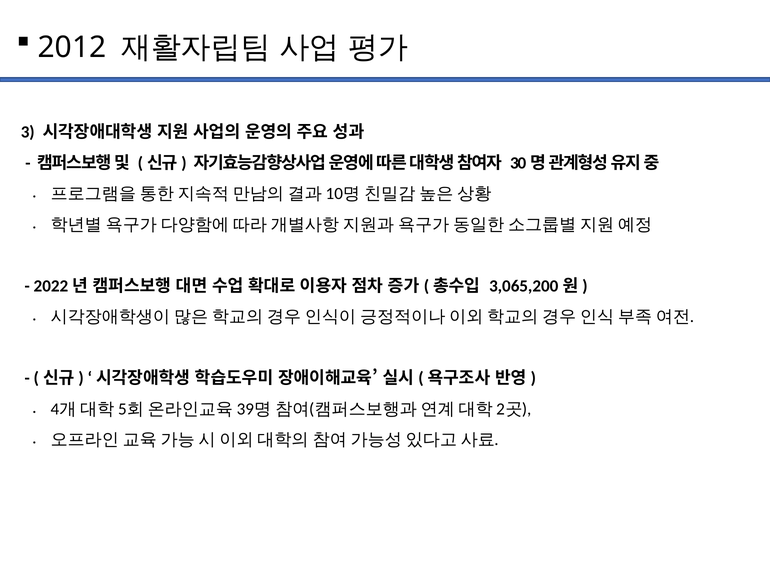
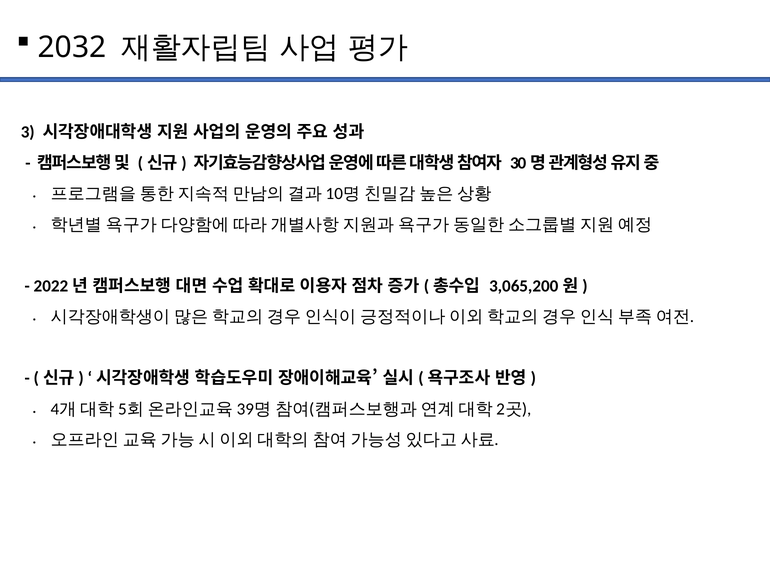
2012: 2012 -> 2032 (72, 47)
